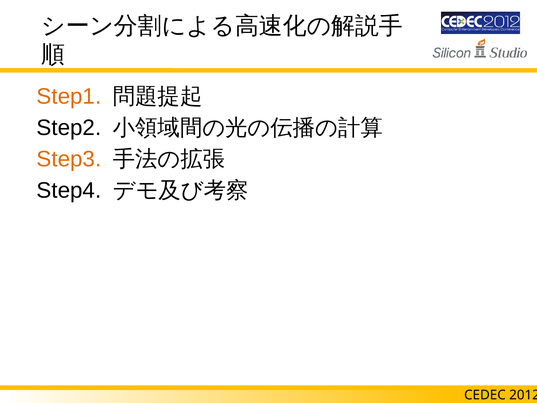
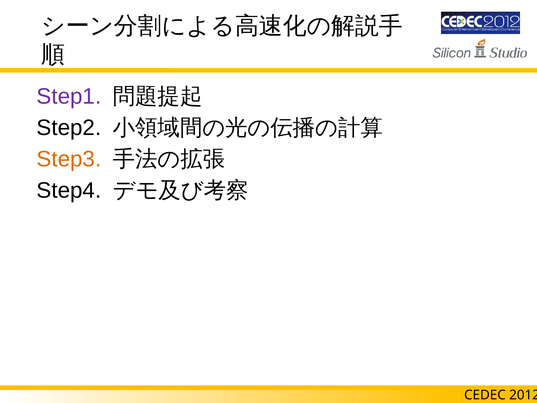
Step1 colour: orange -> purple (69, 96)
